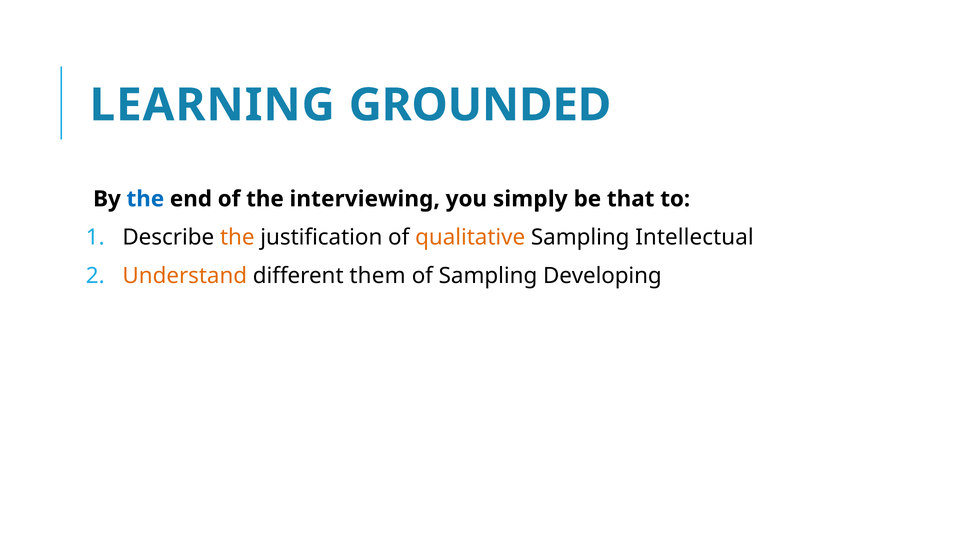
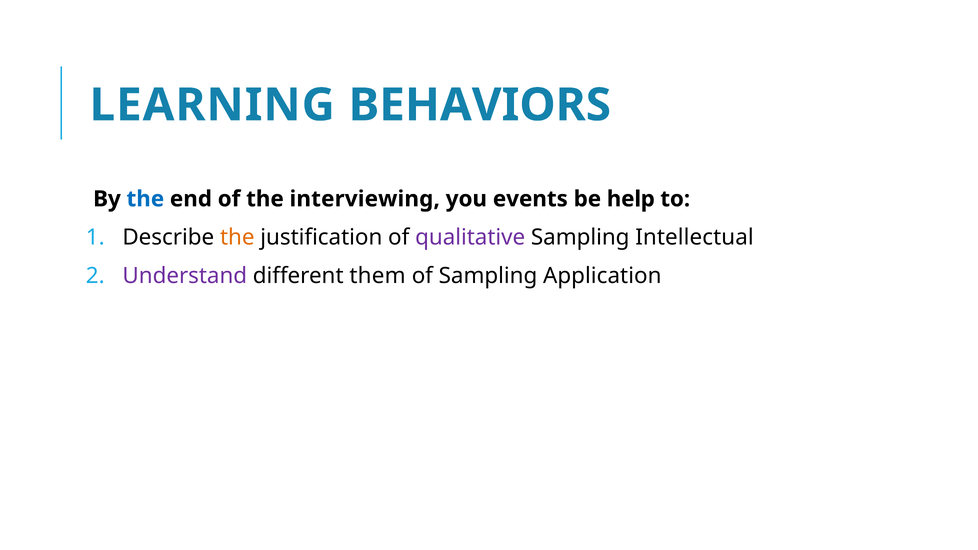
GROUNDED: GROUNDED -> BEHAVIORS (480, 105)
simply: simply -> events (530, 199)
that: that -> help (631, 199)
qualitative colour: orange -> purple (470, 237)
Understand colour: orange -> purple (185, 276)
Developing: Developing -> Application (602, 276)
